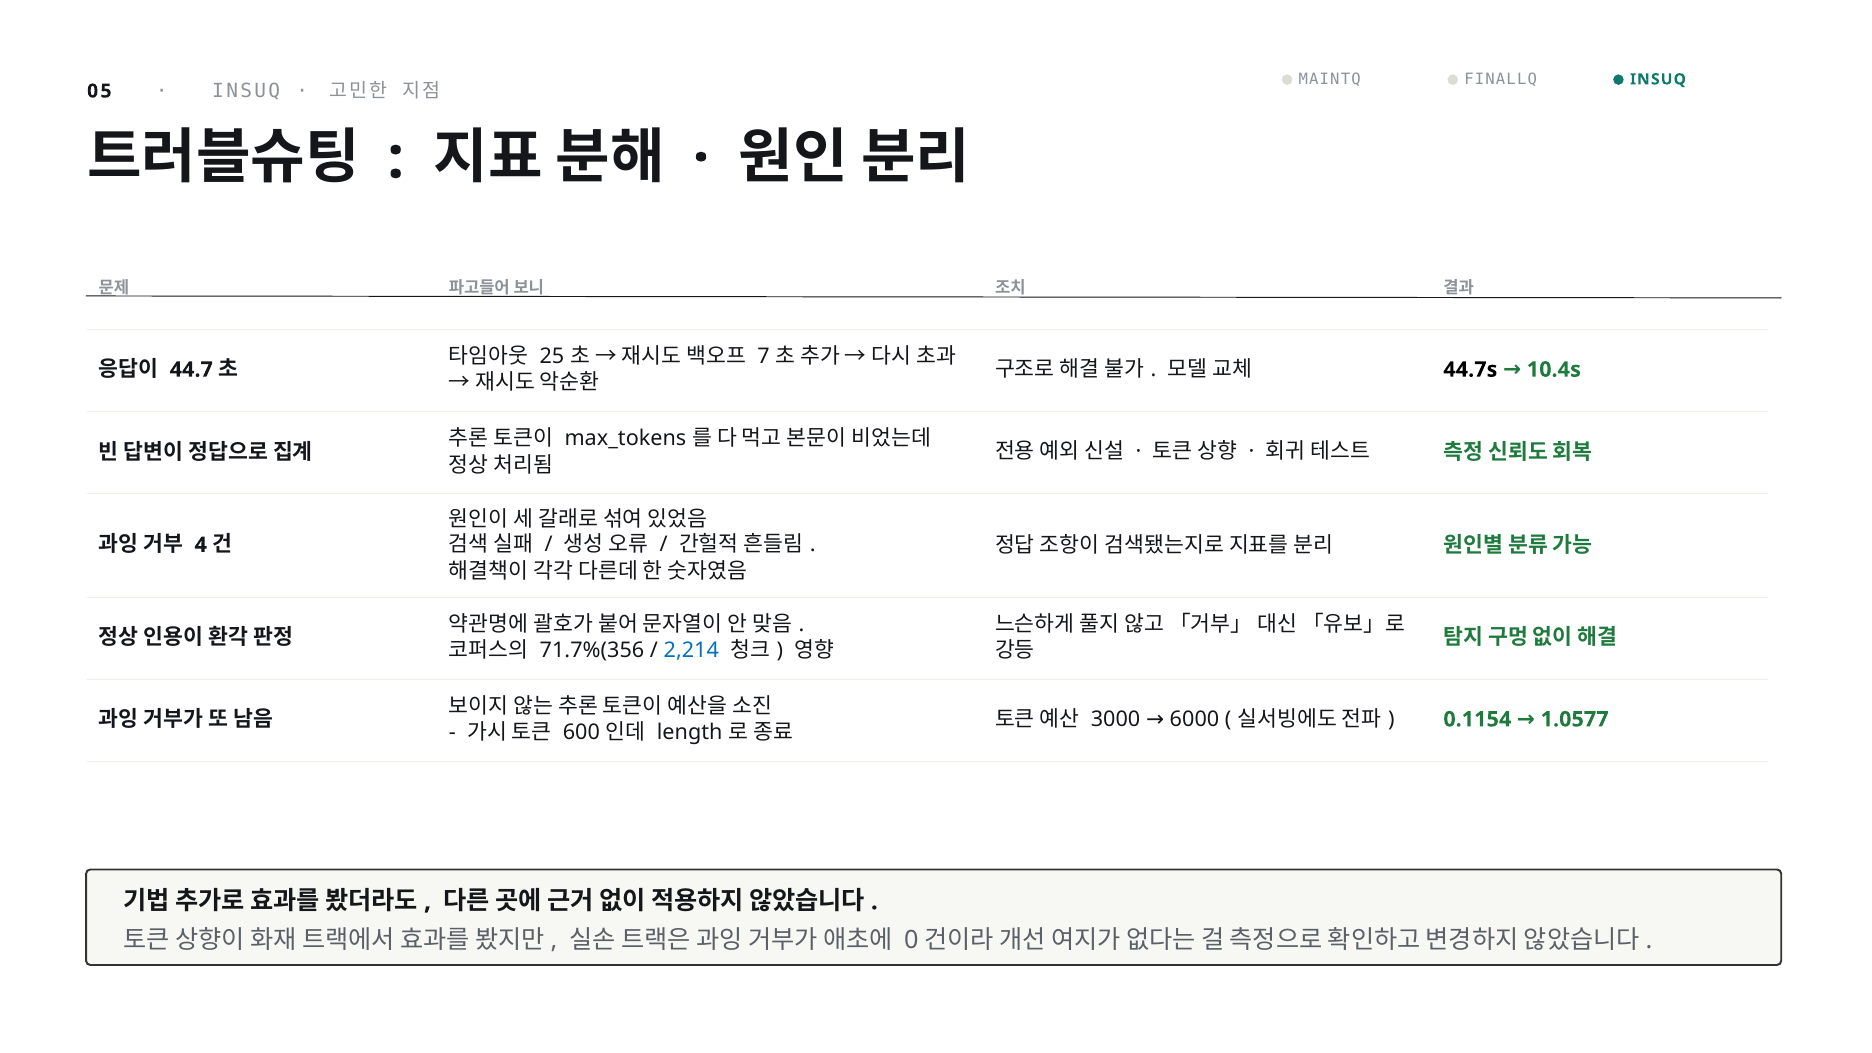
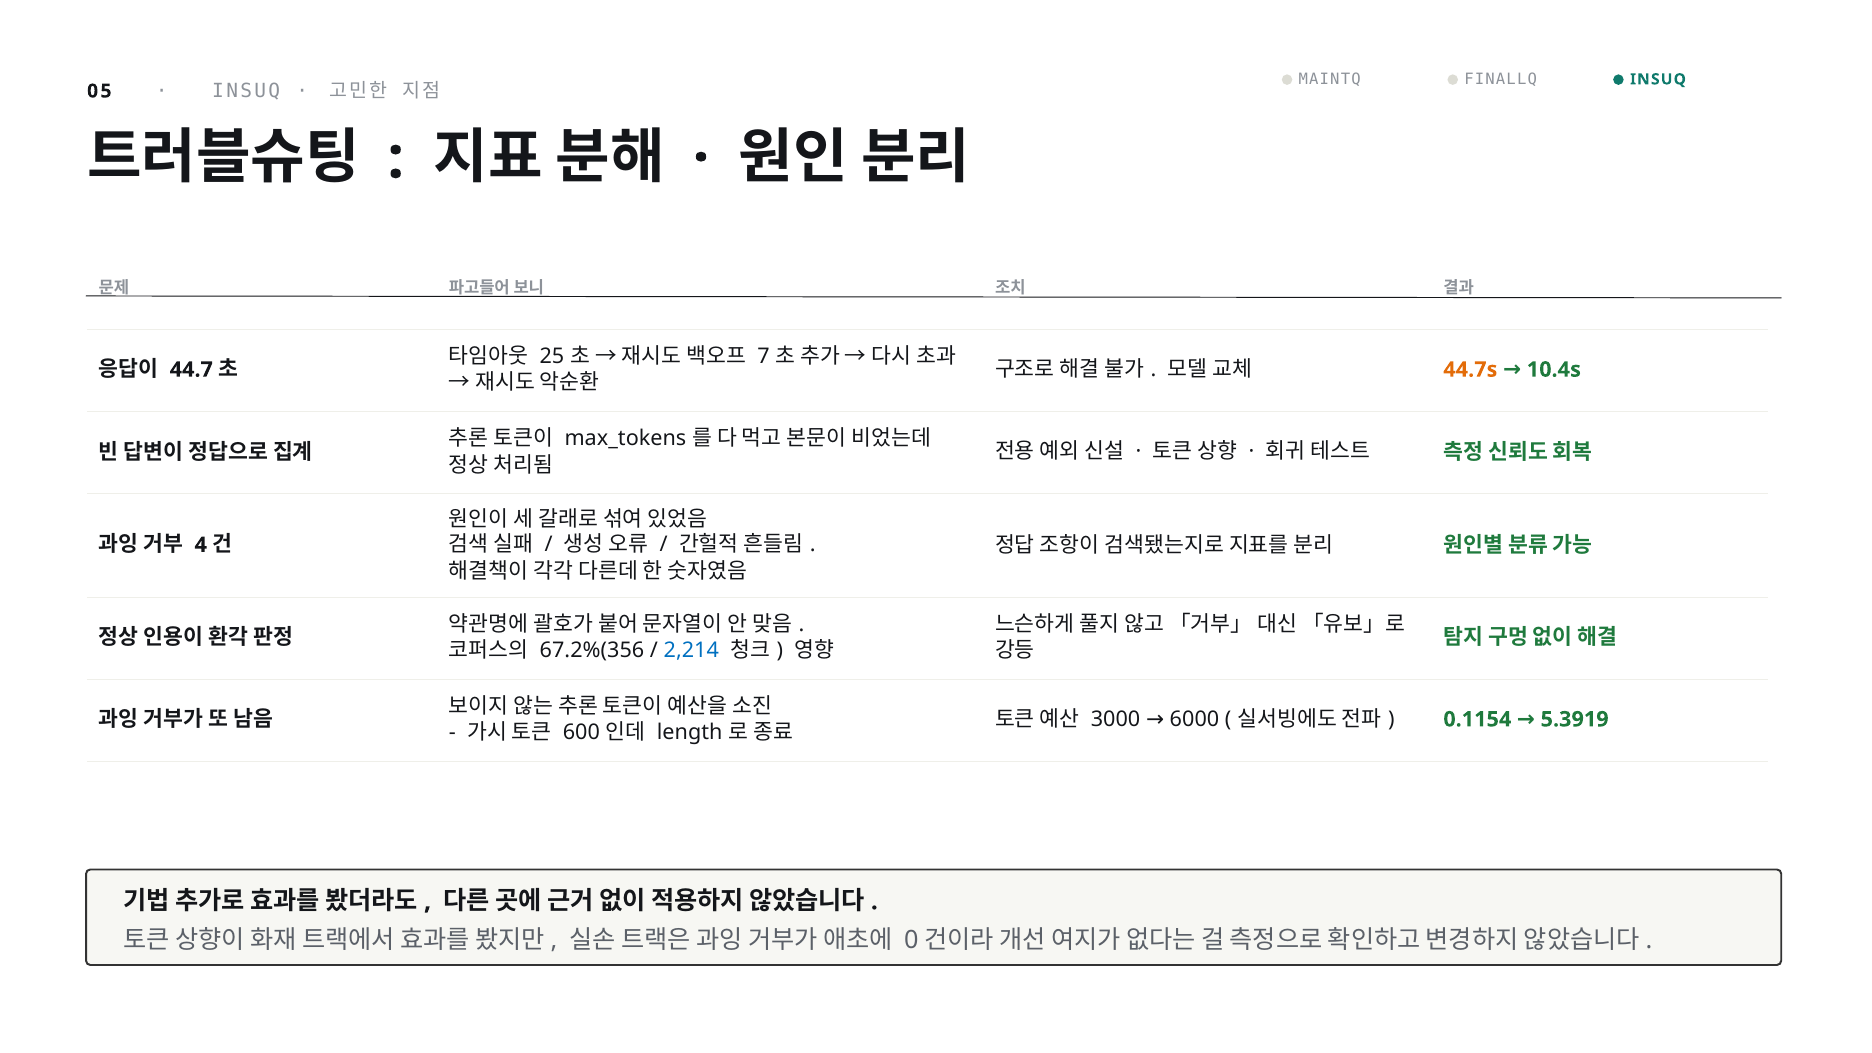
44.7s colour: black -> orange (1470, 370)
71.7%(356: 71.7%(356 -> 67.2%(356 (592, 650)
1.0577: 1.0577 -> 5.3919 (1575, 719)
